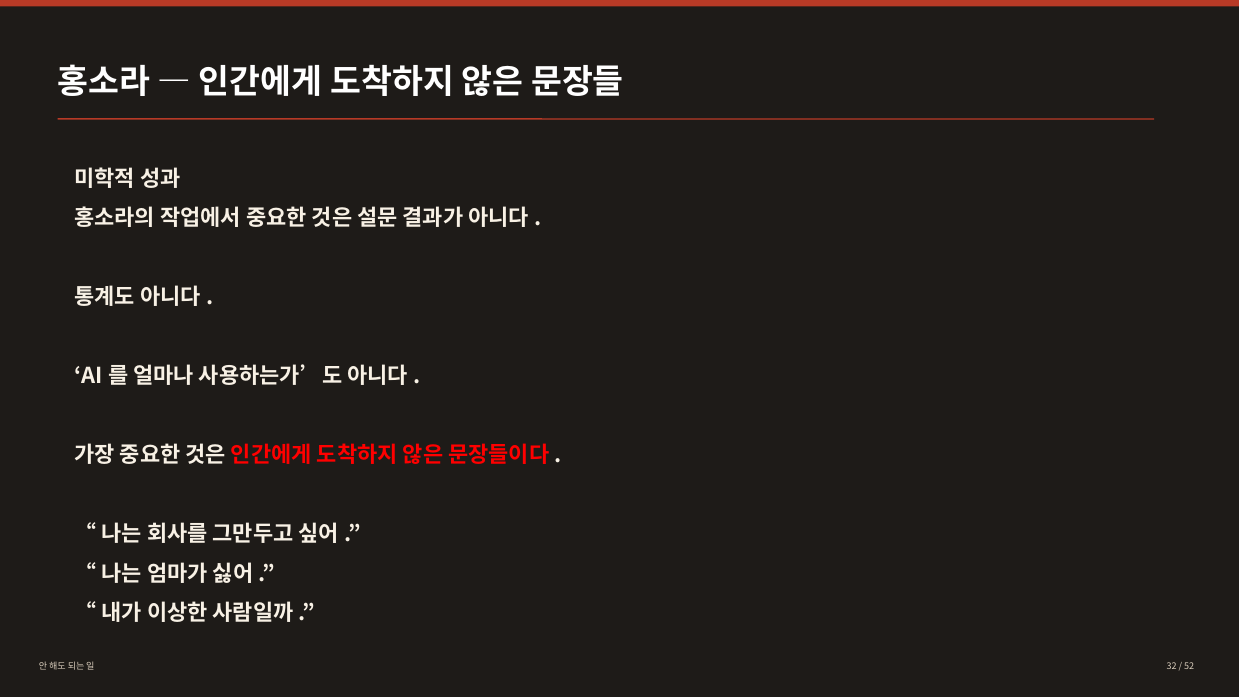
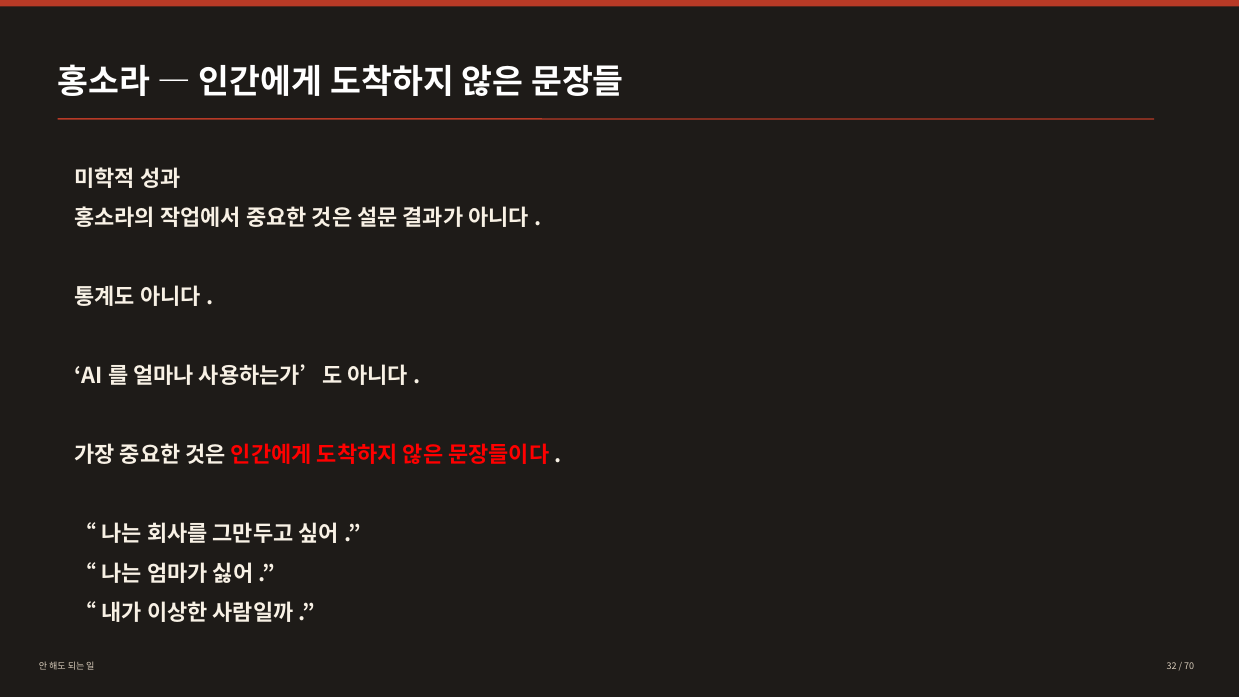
52: 52 -> 70 (1189, 666)
